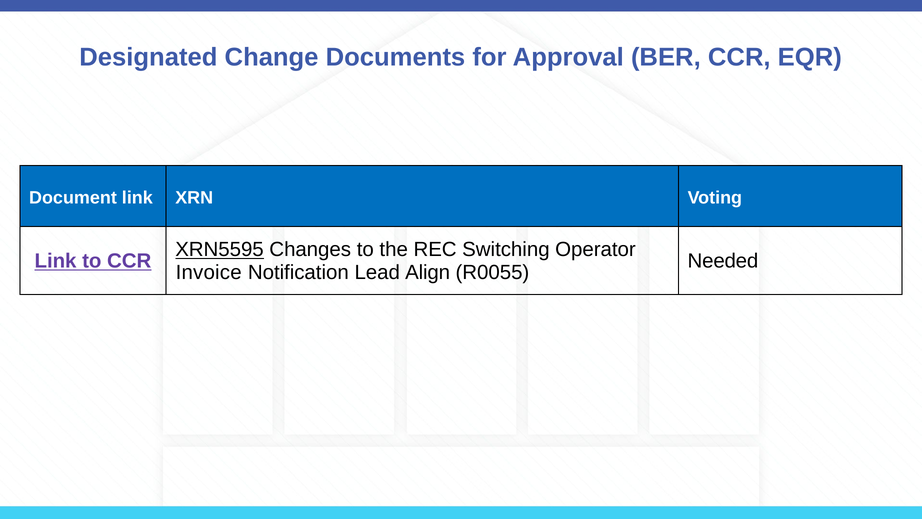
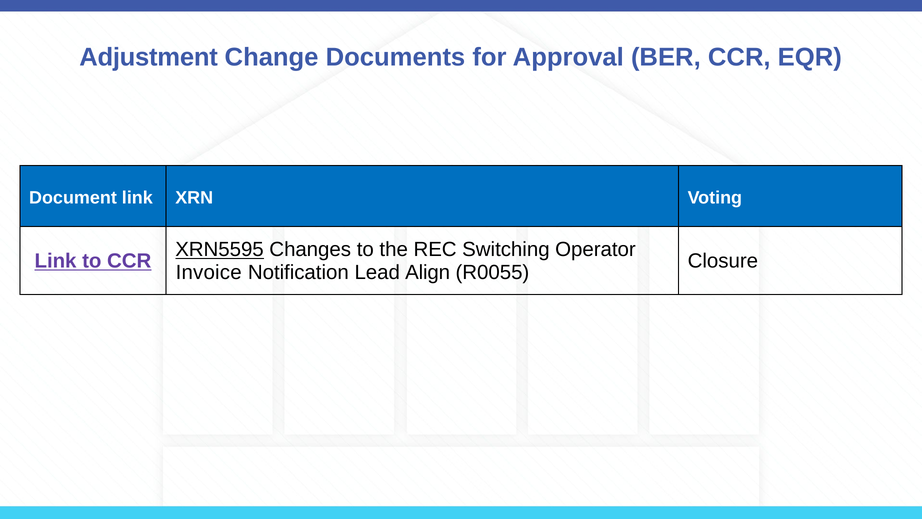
Designated: Designated -> Adjustment (149, 57)
Needed: Needed -> Closure (723, 261)
